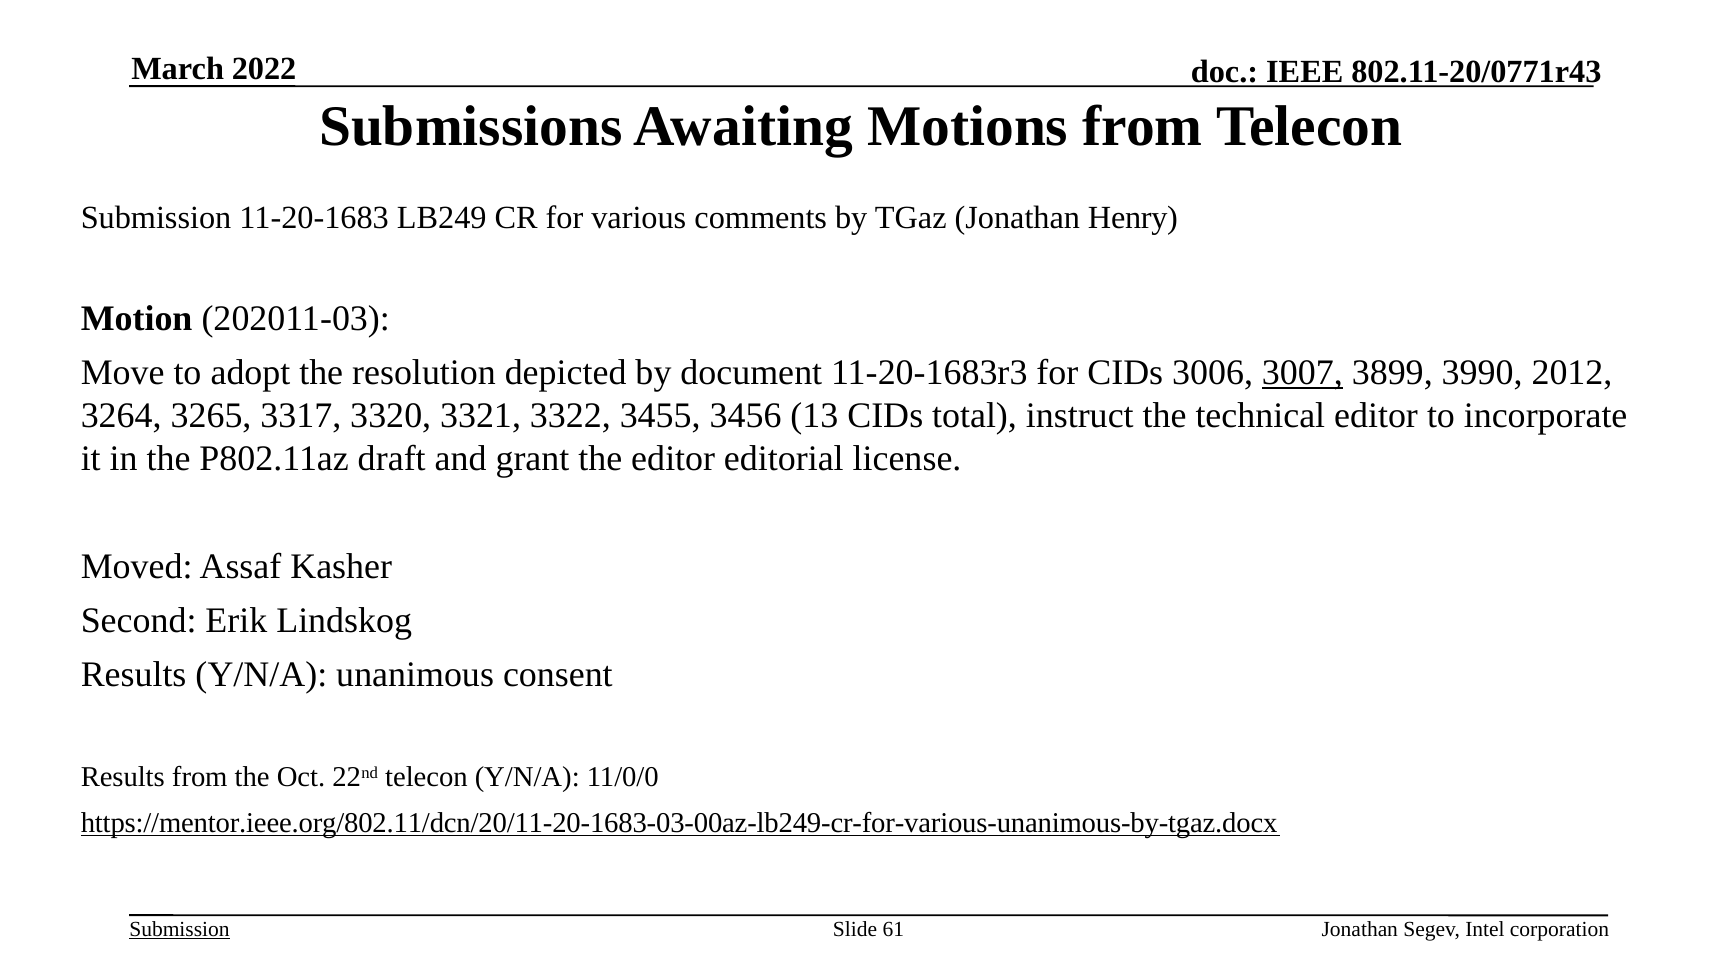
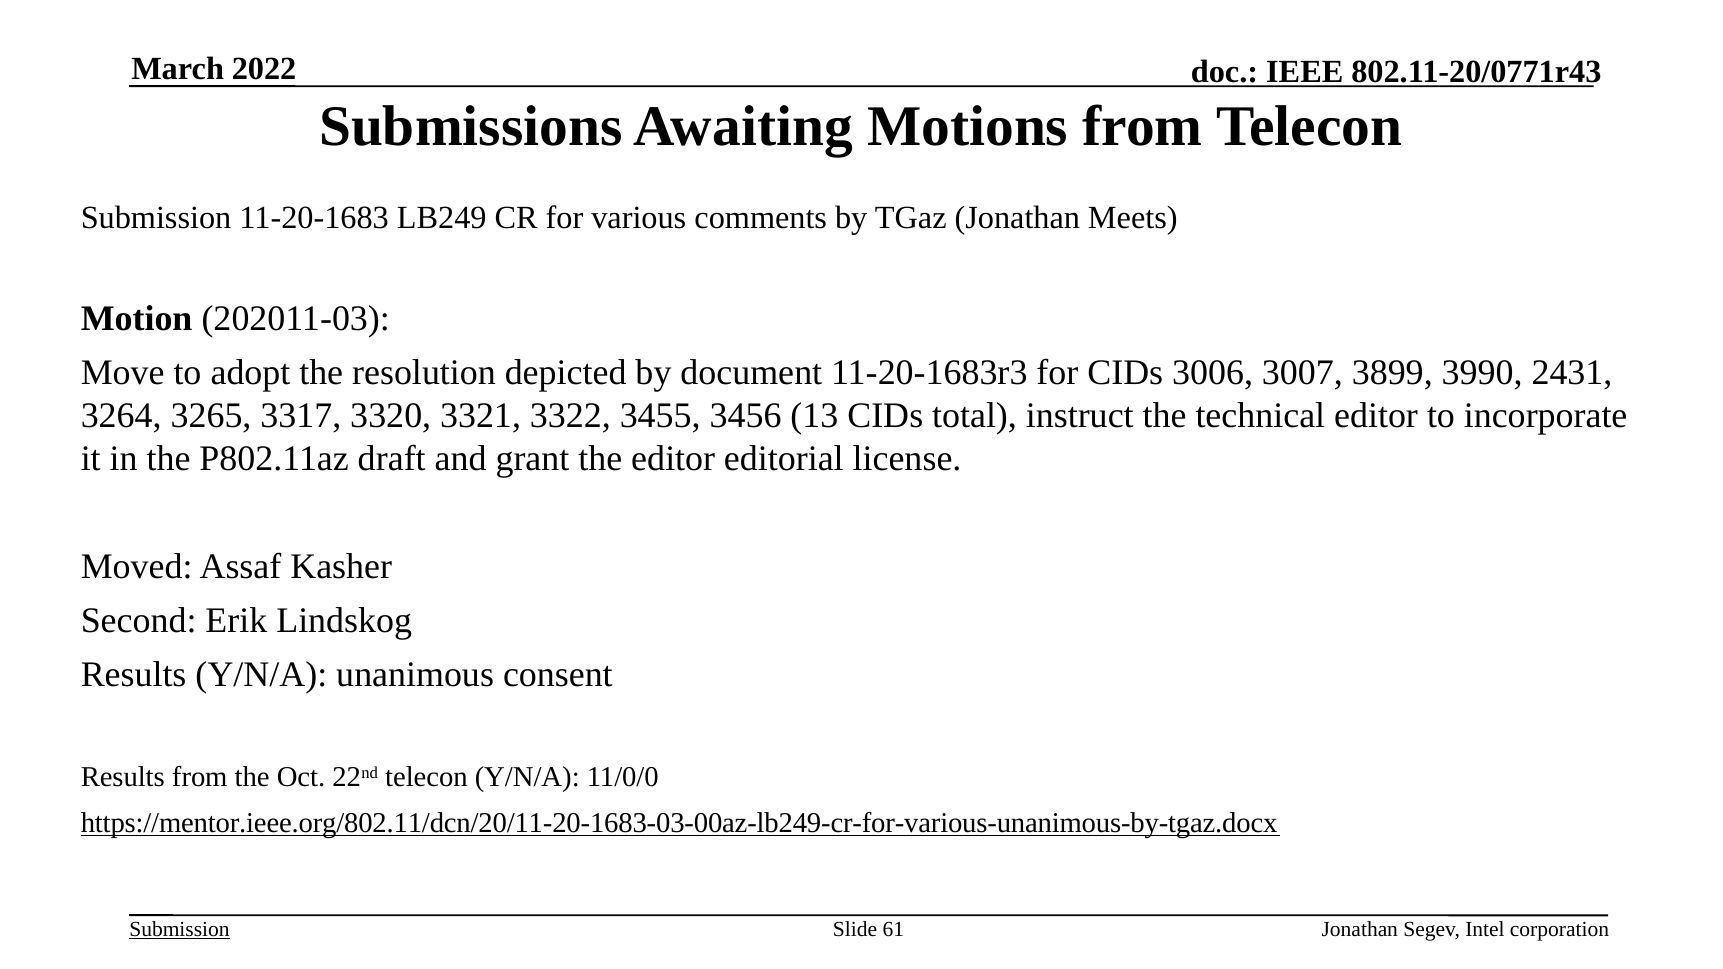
Henry: Henry -> Meets (1133, 218)
3007 underline: present -> none (1302, 373)
2012: 2012 -> 2431 (1572, 373)
